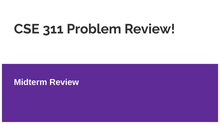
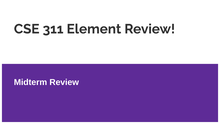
Problem: Problem -> Element (94, 29)
